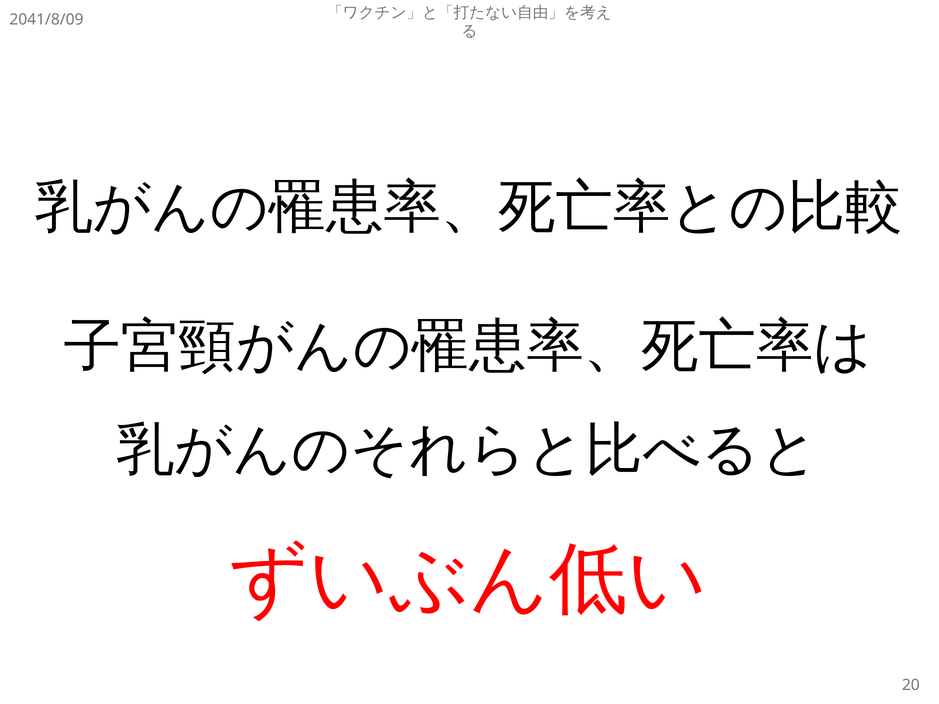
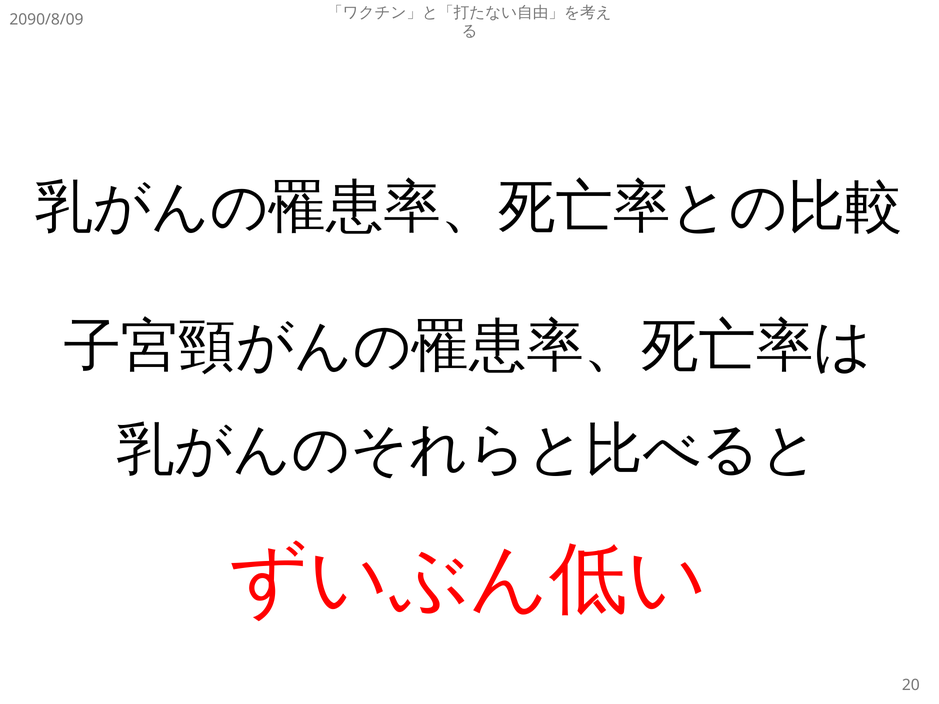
2041/8/09: 2041/8/09 -> 2090/8/09 (46, 20)
